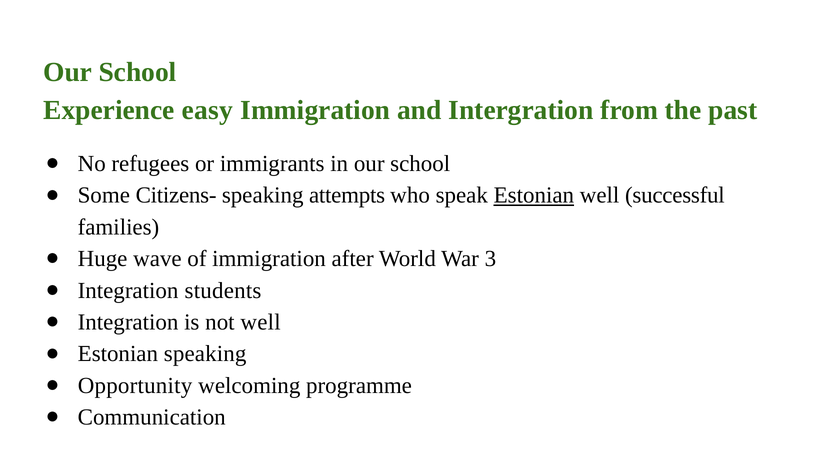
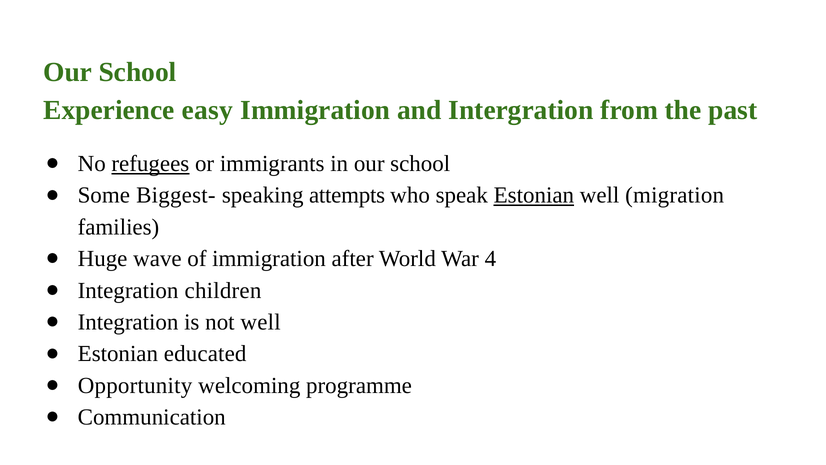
refugees underline: none -> present (150, 164)
Citizens-: Citizens- -> Biggest- (176, 195)
successful: successful -> migration (675, 195)
3: 3 -> 4 (490, 259)
students: students -> children (223, 290)
Estonian speaking: speaking -> educated (205, 354)
